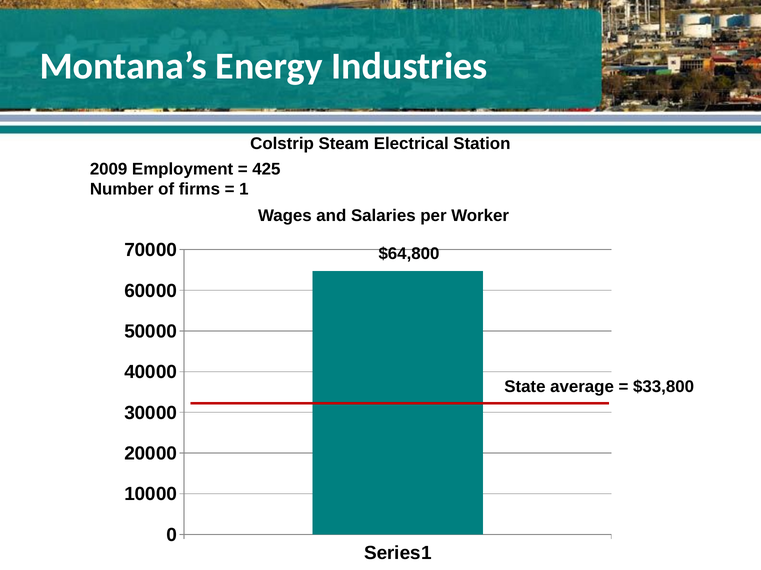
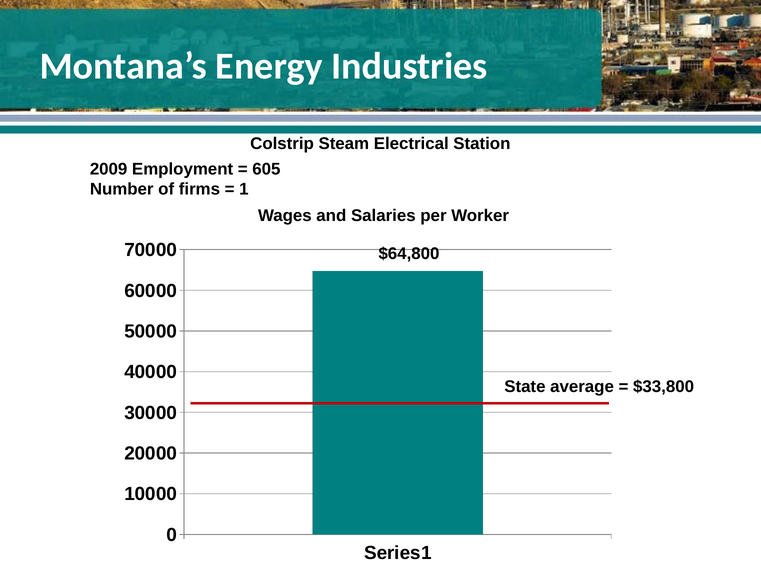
425: 425 -> 605 (266, 169)
